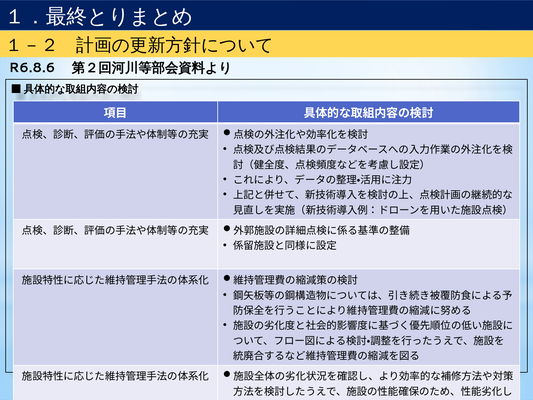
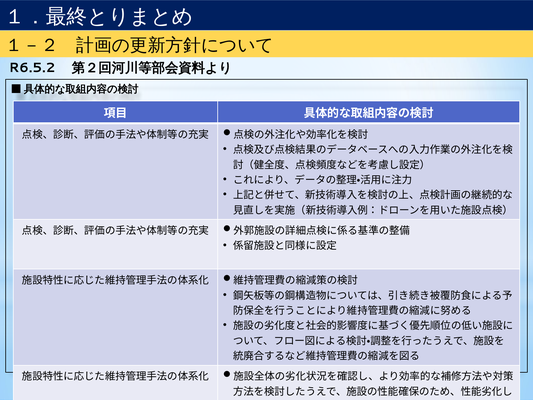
R6.8.6: R6.8.6 -> R6.5.2 (32, 68)
